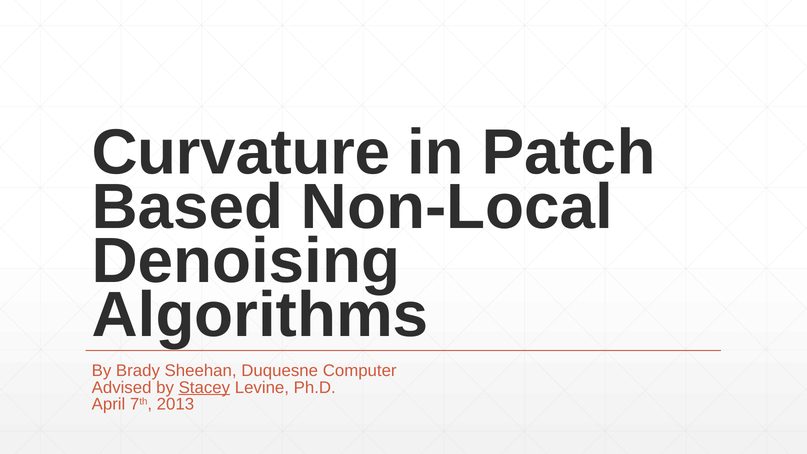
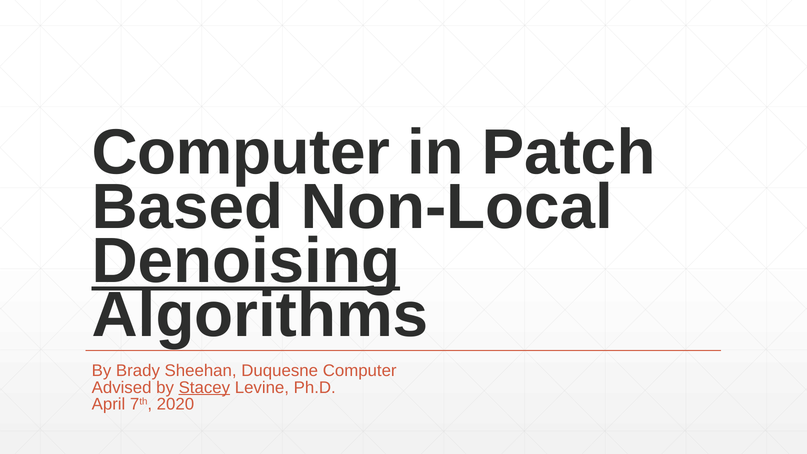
Curvature: Curvature -> Computer (241, 153)
Denoising underline: none -> present (246, 261)
2013: 2013 -> 2020 (175, 404)
